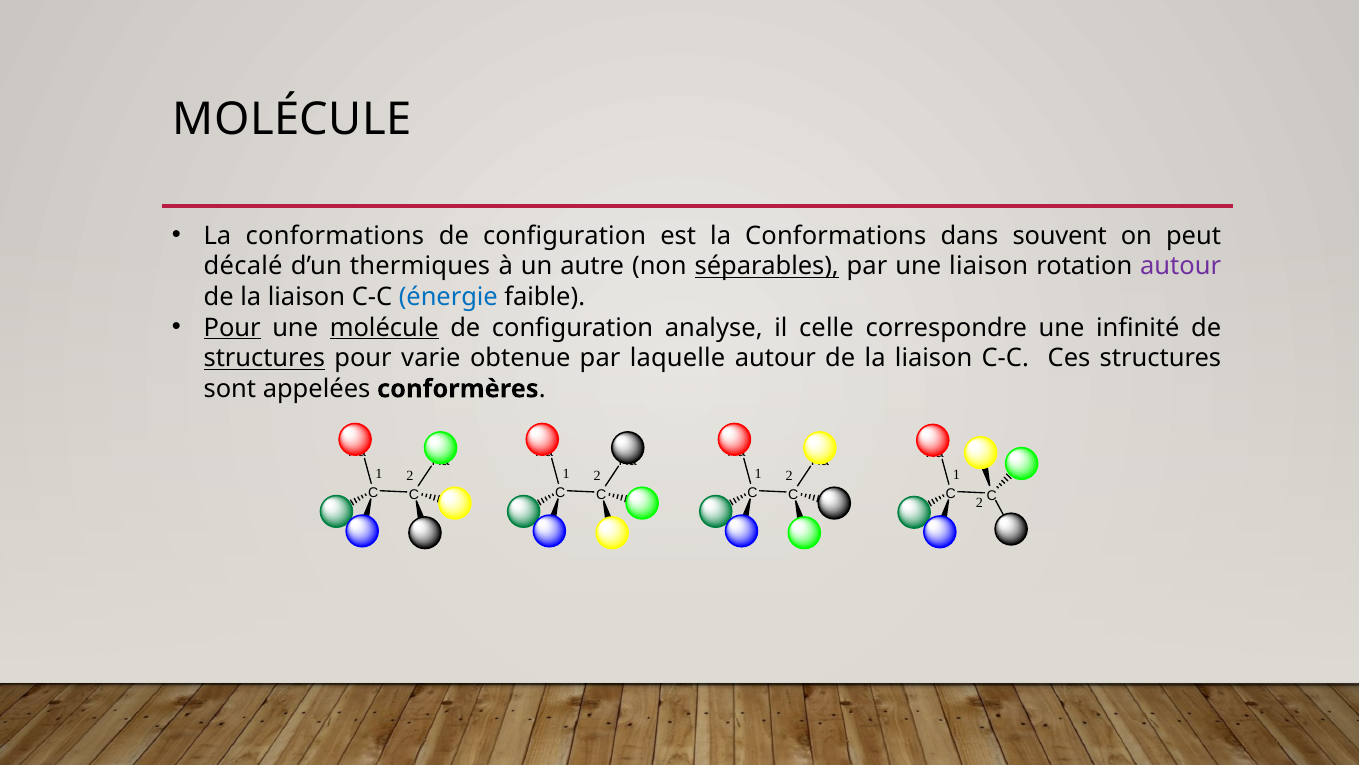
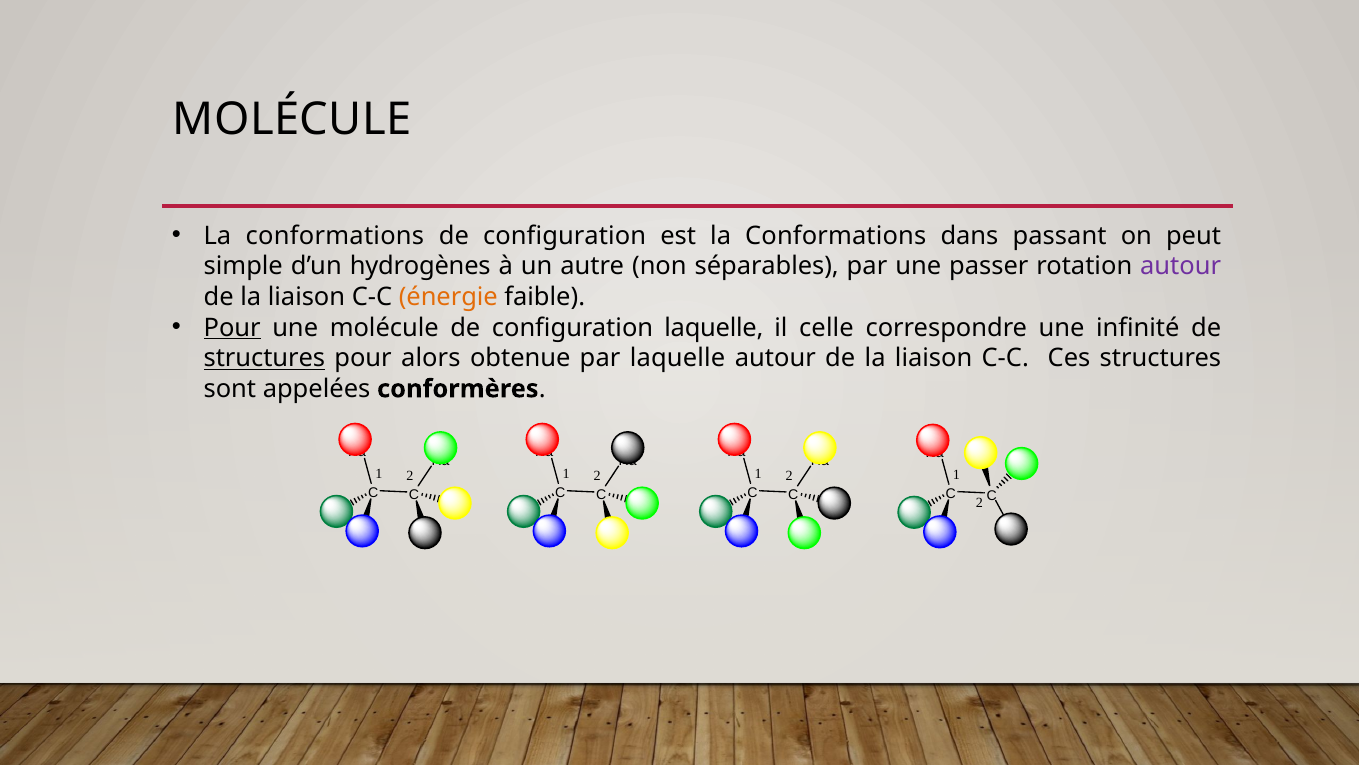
souvent: souvent -> passant (1060, 236)
décalé: décalé -> simple (243, 266)
thermiques: thermiques -> hydrogènes (420, 266)
séparables underline: present -> none (767, 266)
une liaison: liaison -> passer (989, 266)
énergie colour: blue -> orange (448, 297)
molécule underline: present -> none (384, 328)
configuration analyse: analyse -> laquelle (714, 328)
varie: varie -> alors (431, 358)
